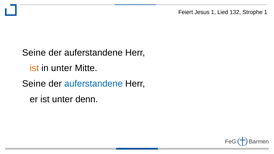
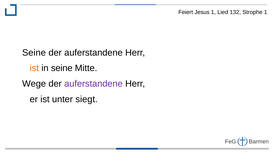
in unter: unter -> seine (62, 68)
Seine: Seine -> Wege (34, 84)
auferstandene colour: blue -> purple (93, 84)
denn: denn -> siegt (87, 99)
